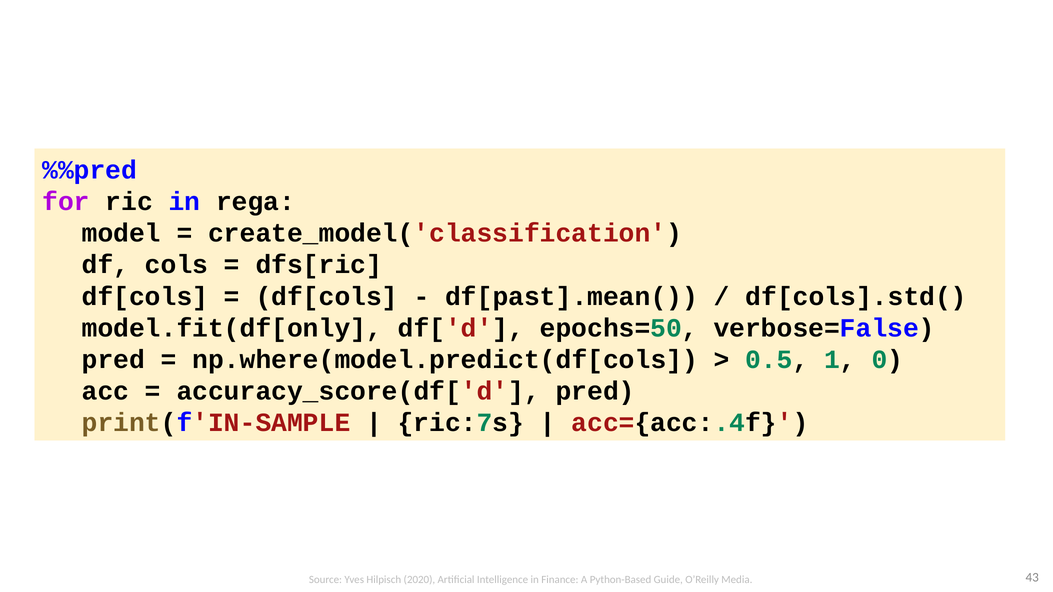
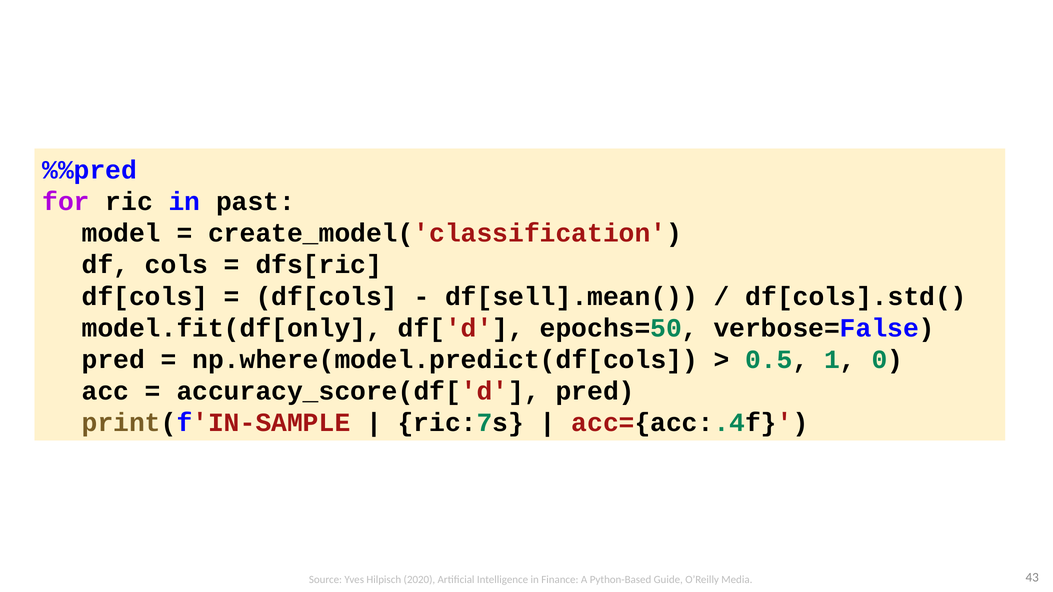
rega: rega -> past (256, 202)
df[past].mean(: df[past].mean( -> df[sell].mean( (572, 296)
